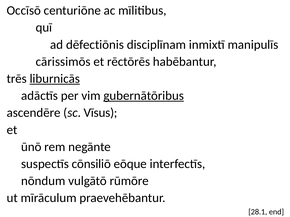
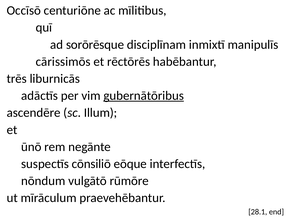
dēfectiōnis: dēfectiōnis -> sorōrēsque (95, 45)
liburnicās underline: present -> none (55, 79)
Vīsus: Vīsus -> Illum (101, 113)
